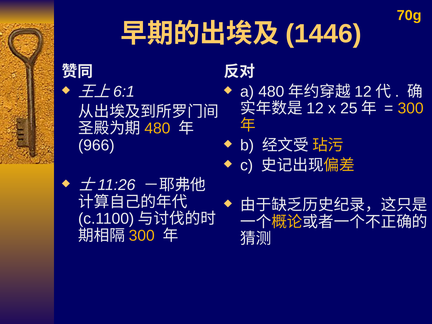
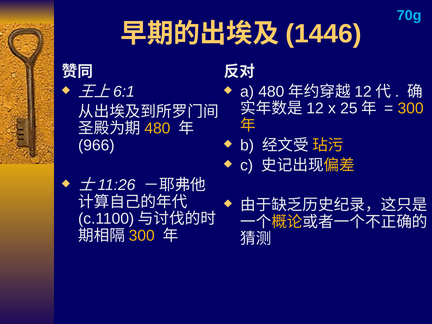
70g colour: yellow -> light blue (409, 15)
